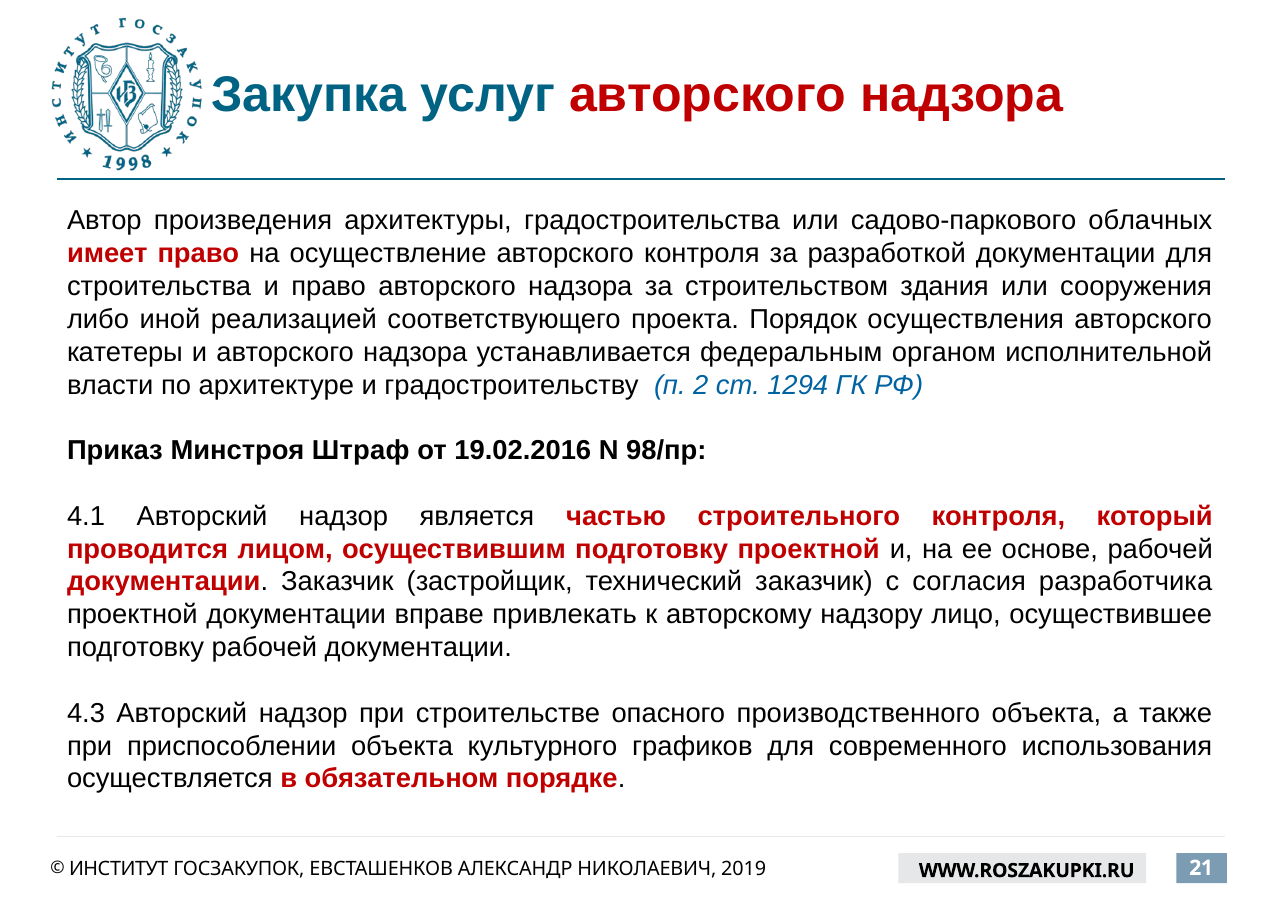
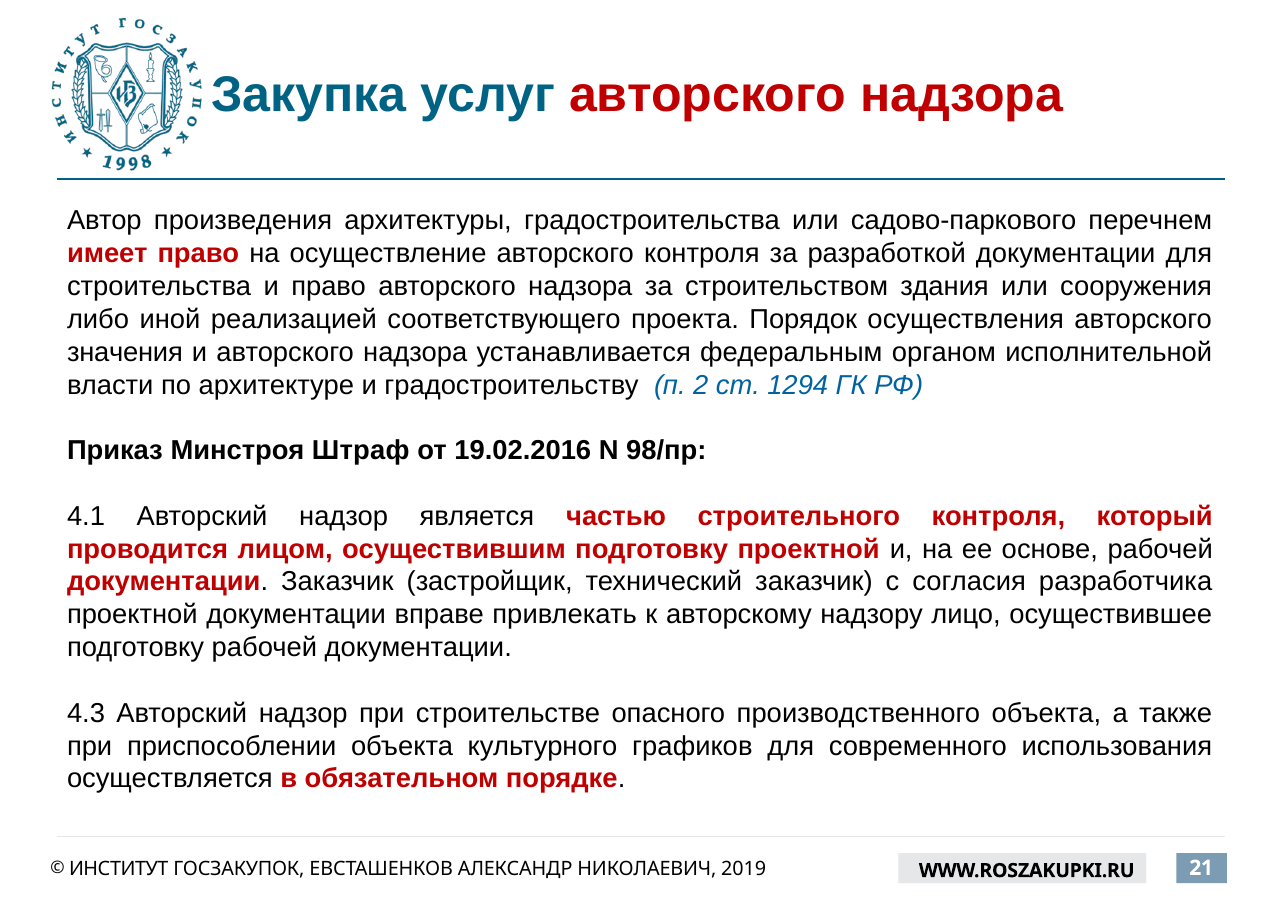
облачных: облачных -> перечнем (1150, 221)
катетеры: катетеры -> значения (125, 352)
